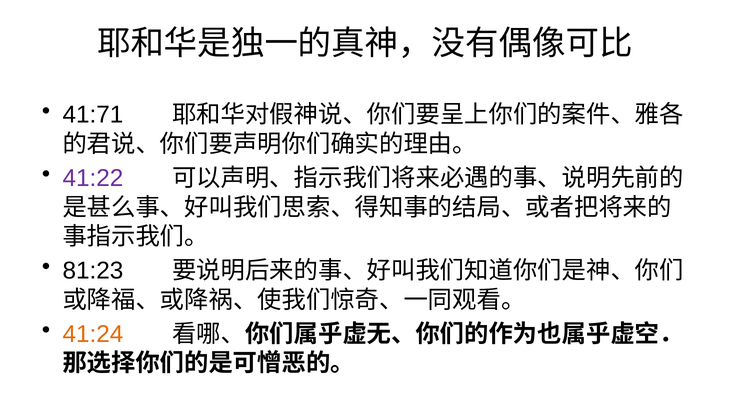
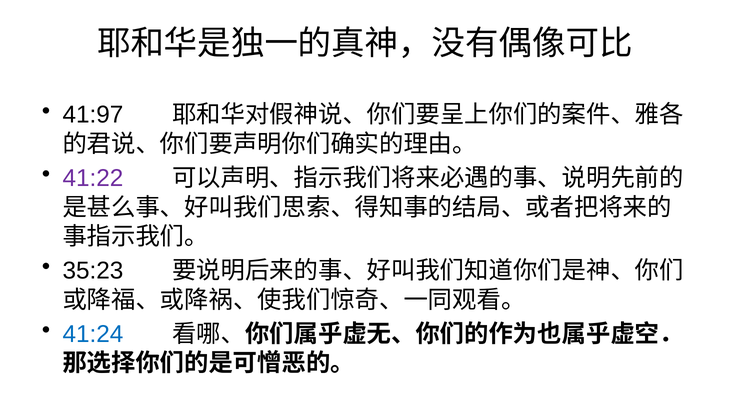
41:71: 41:71 -> 41:97 (93, 115)
81:23: 81:23 -> 35:23 (93, 271)
41:24 colour: orange -> blue (93, 334)
